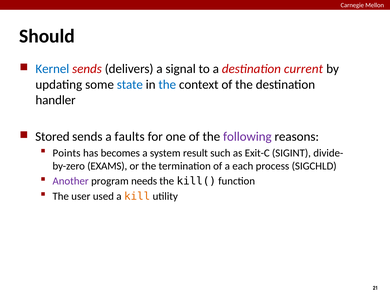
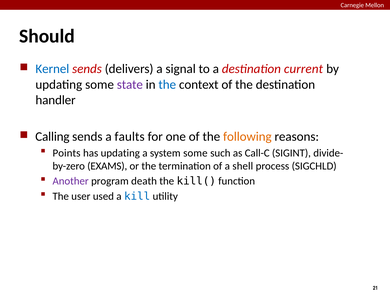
state colour: blue -> purple (130, 84)
Stored: Stored -> Calling (52, 136)
following colour: purple -> orange (247, 136)
has becomes: becomes -> updating (120, 153)
system result: result -> some (195, 153)
Exit-C: Exit-C -> Call-C (257, 153)
each: each -> shell (243, 166)
needs: needs -> death (144, 181)
kill colour: orange -> blue (137, 196)
